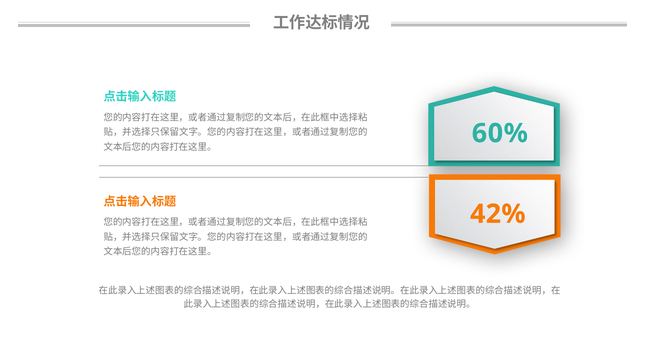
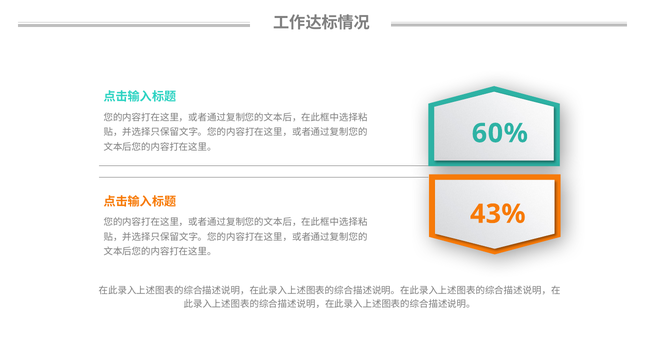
42%: 42% -> 43% (498, 214)
